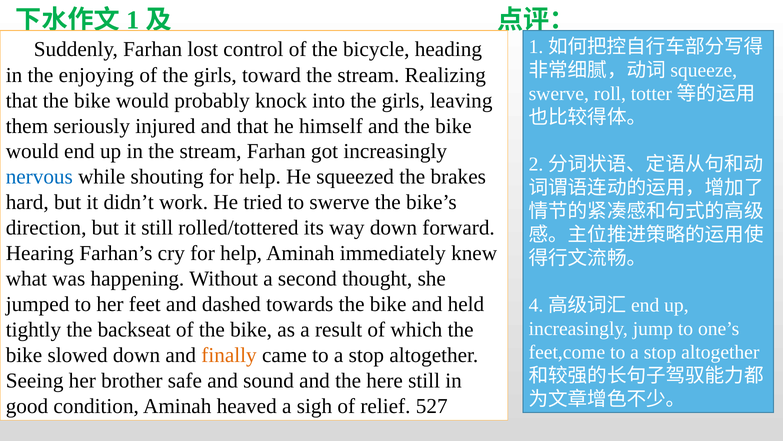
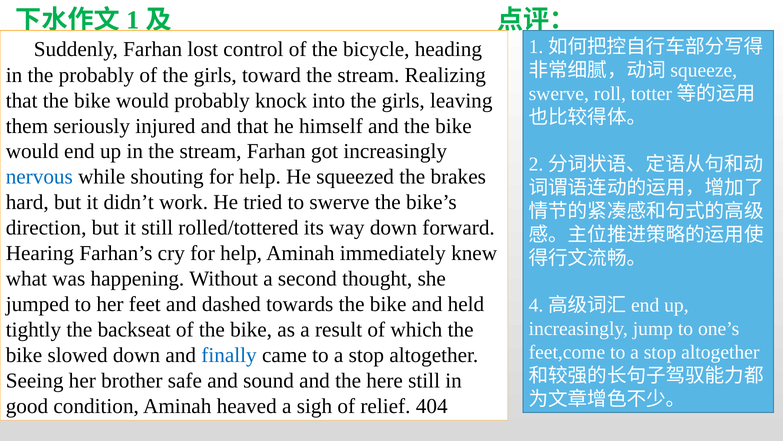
the enjoying: enjoying -> probably (96, 75)
finally colour: orange -> blue (229, 355)
527: 527 -> 404 (432, 406)
